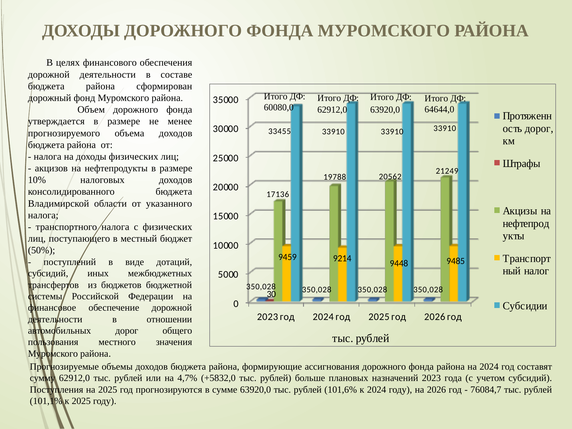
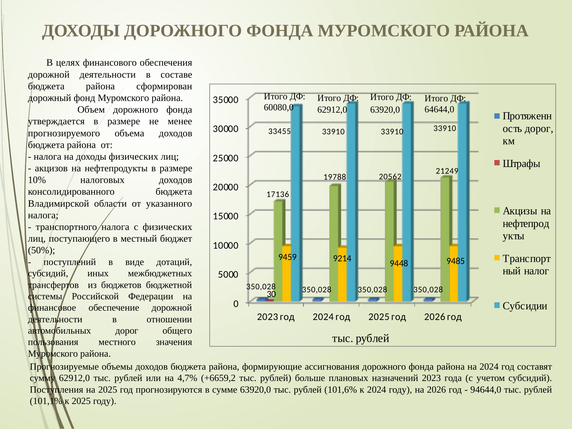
+5832,0: +5832,0 -> +6659,2 (218, 378)
76084,7: 76084,7 -> 94644,0 (486, 390)
